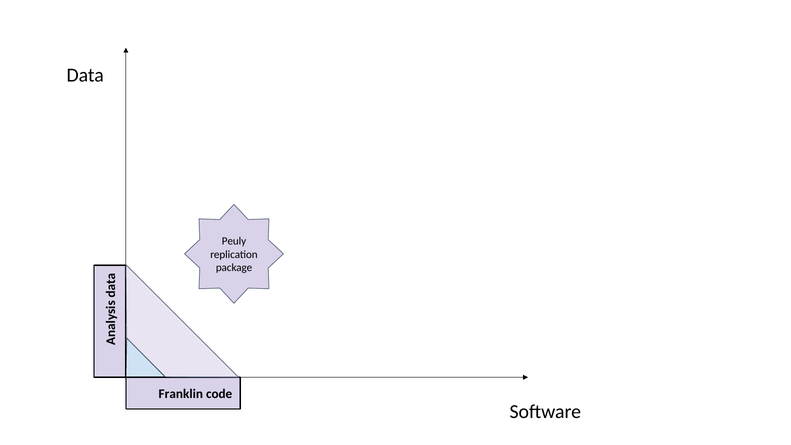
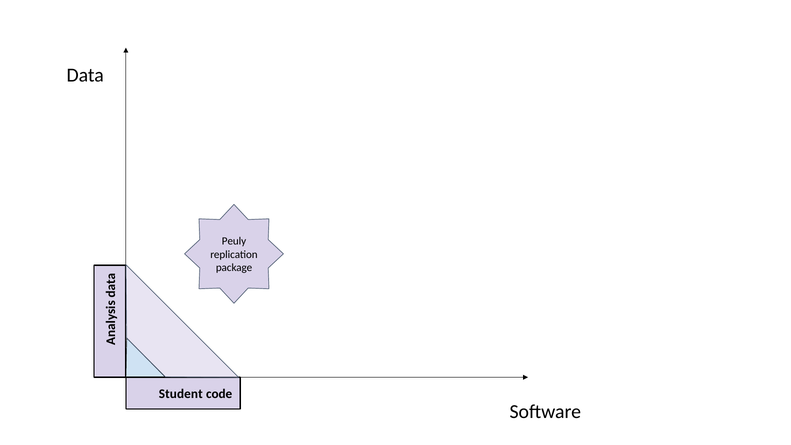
Franklin: Franklin -> Student (181, 394)
